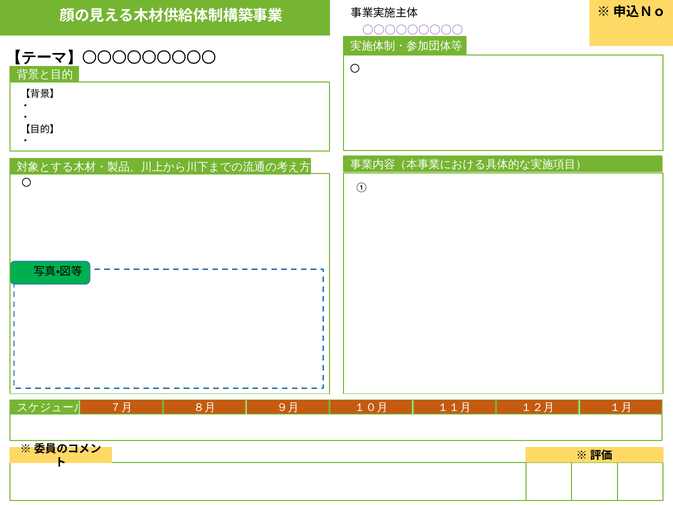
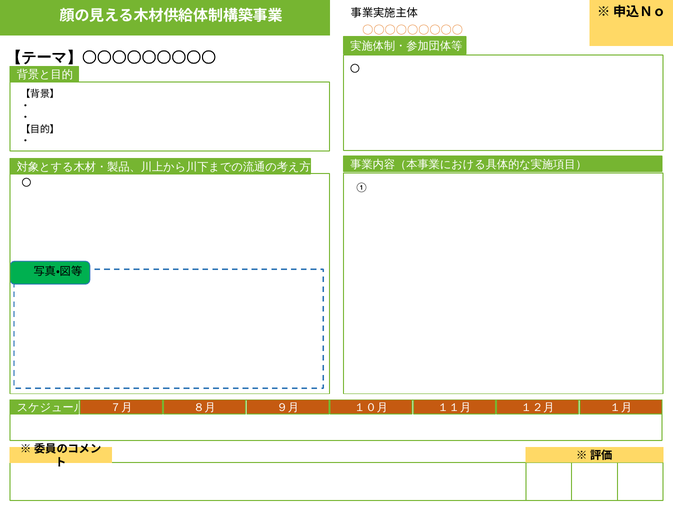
〇〇〇〇〇〇〇〇〇 colour: purple -> orange (412, 30)
